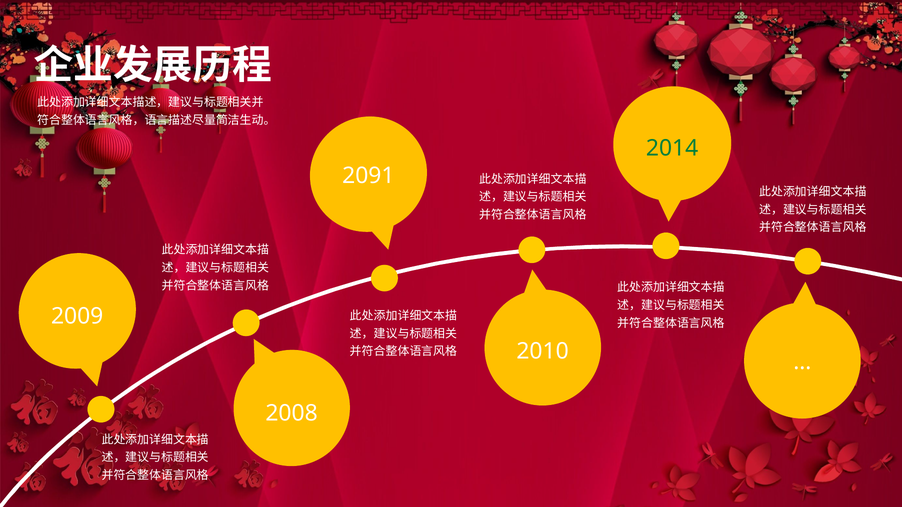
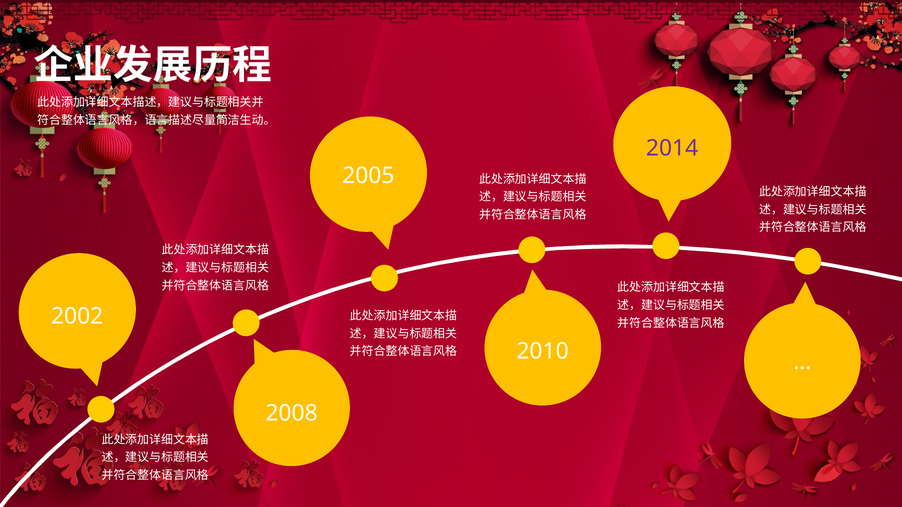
2014 colour: green -> purple (672, 148)
2091: 2091 -> 2005 (368, 176)
2009: 2009 -> 2002 (77, 316)
